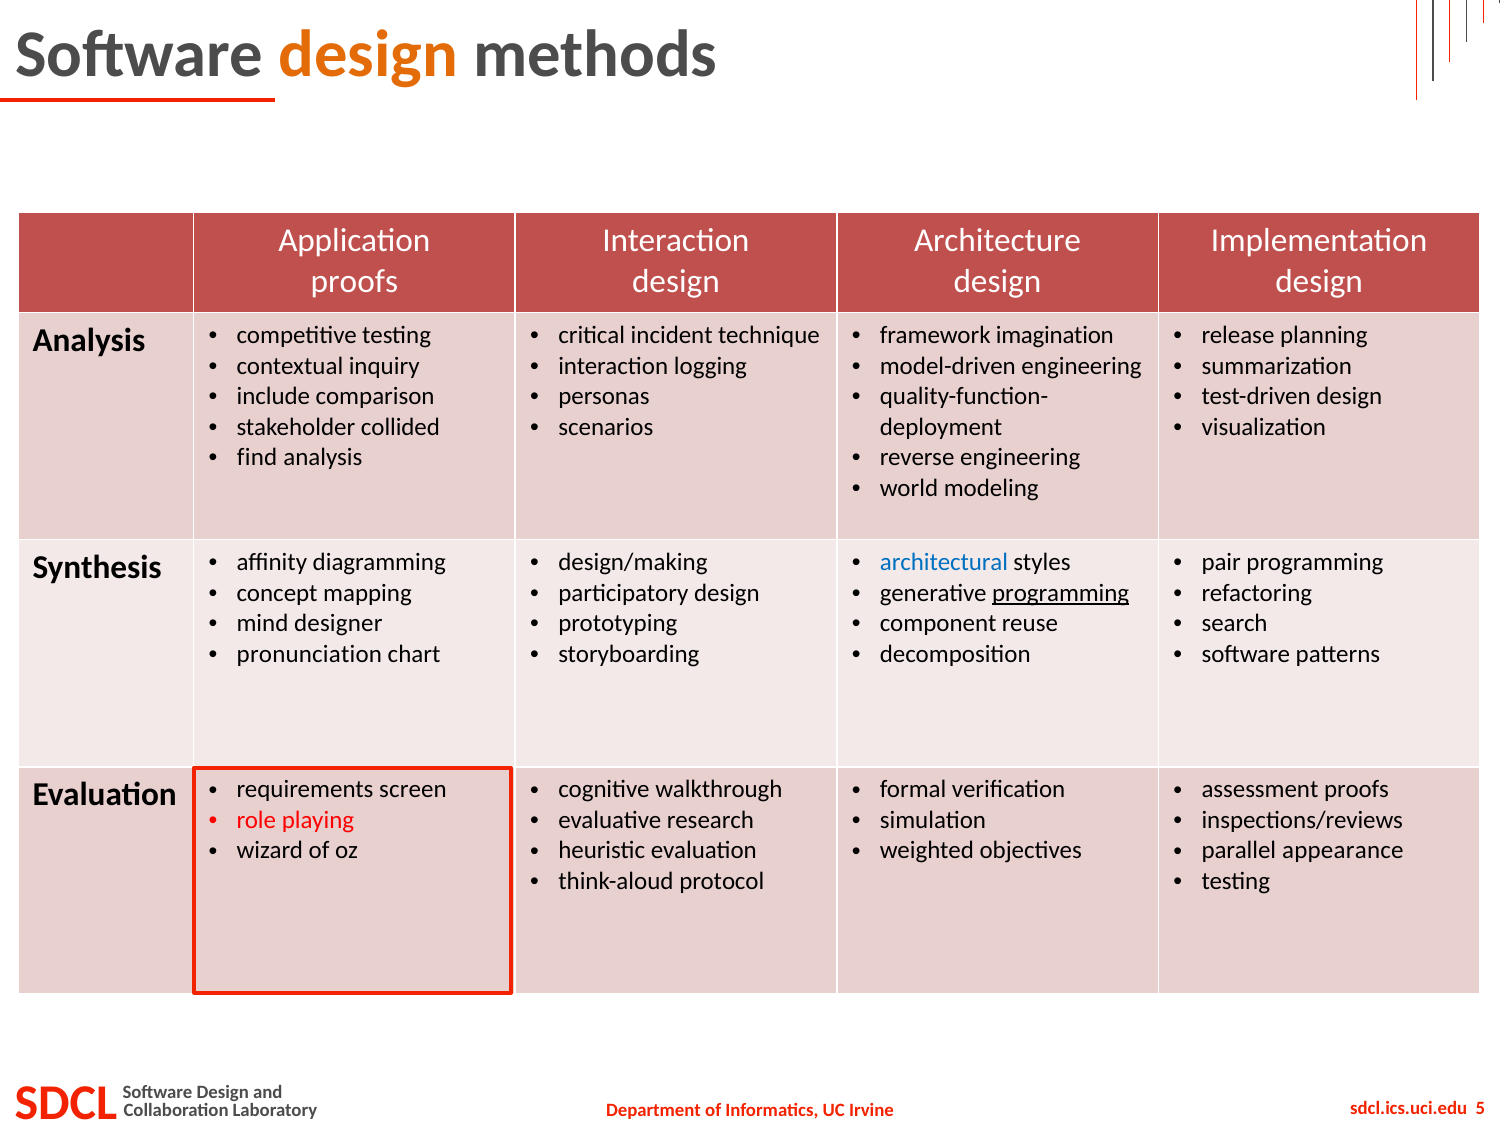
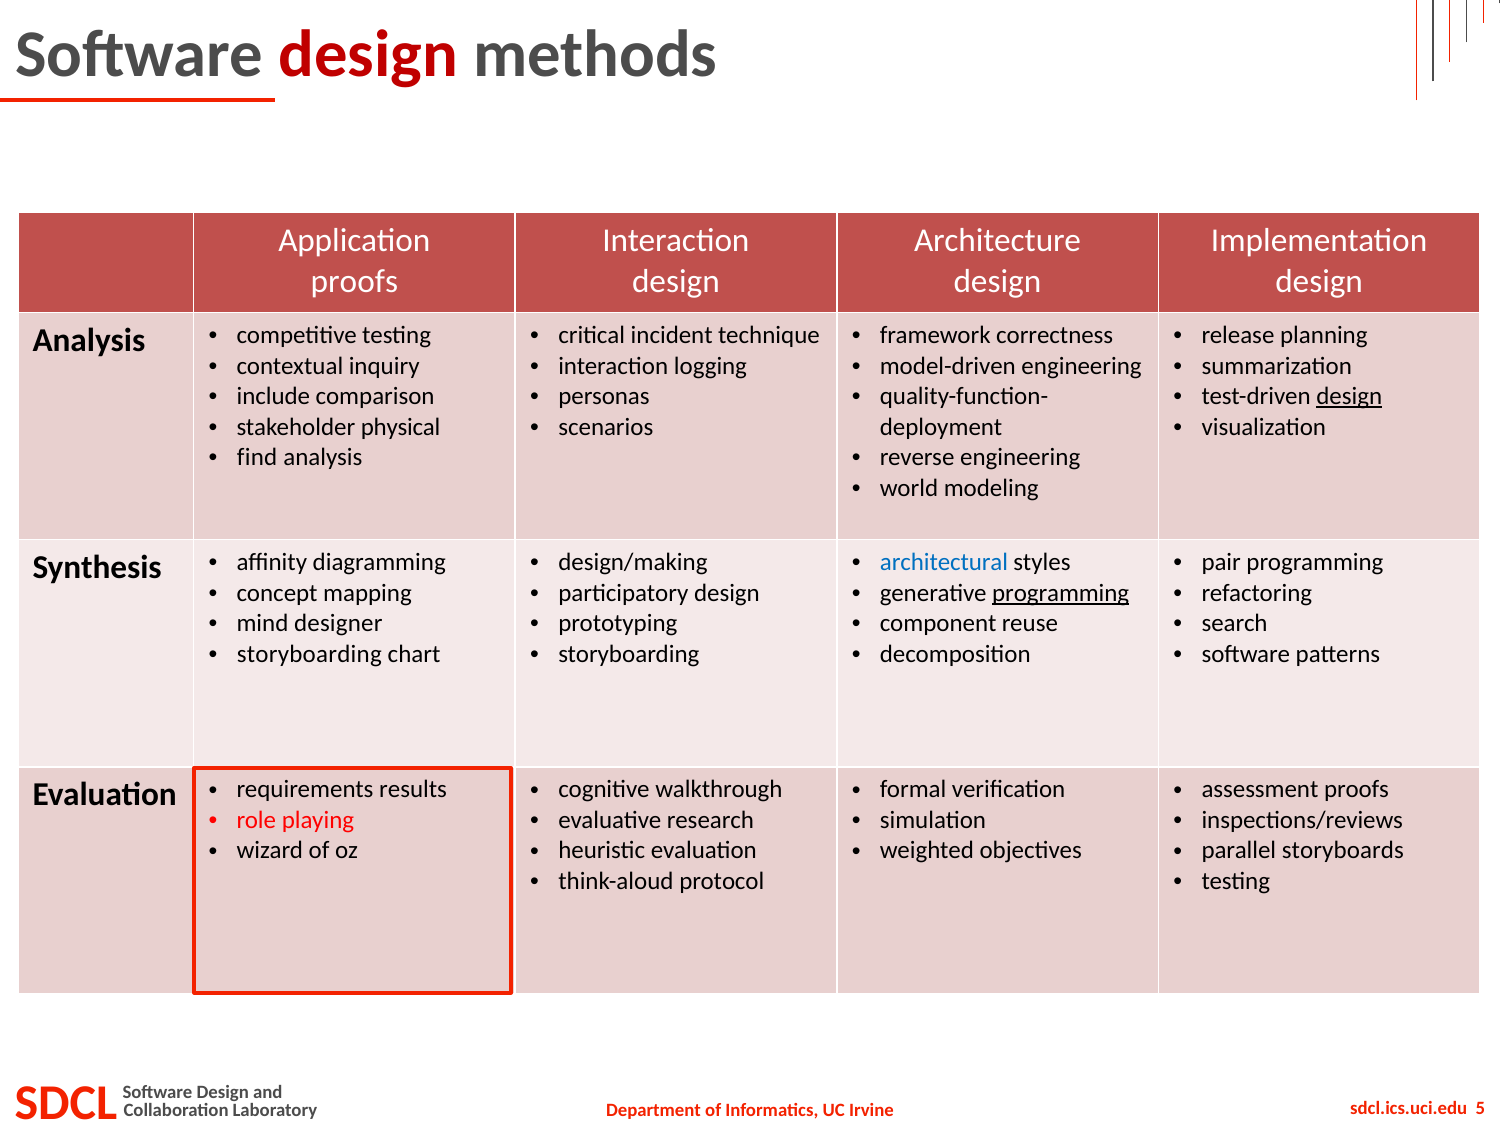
design colour: orange -> red (368, 55)
imagination: imagination -> correctness (1055, 335)
design underline: none -> present (1349, 396)
collided: collided -> physical (401, 427)
pronunciation: pronunciation -> storyboarding (309, 654)
screen: screen -> results (413, 790)
appearance: appearance -> storyboards (1343, 851)
